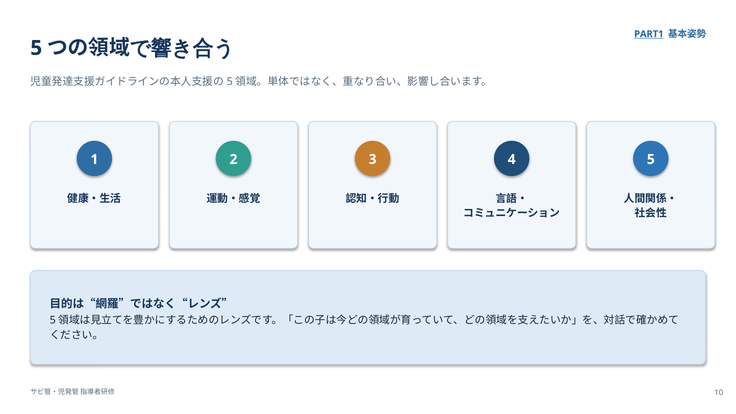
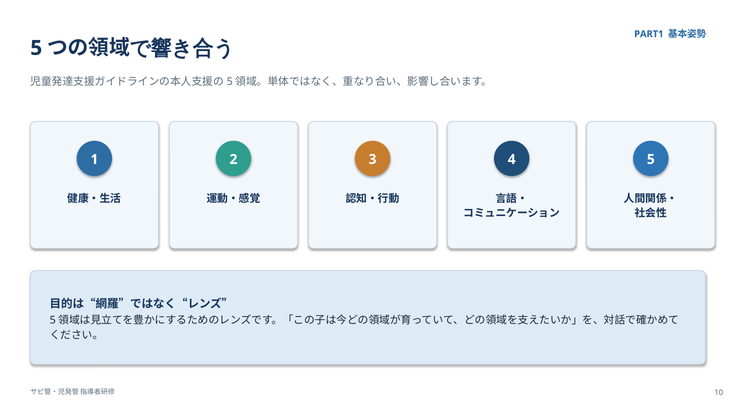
PART1 underline: present -> none (649, 34)
